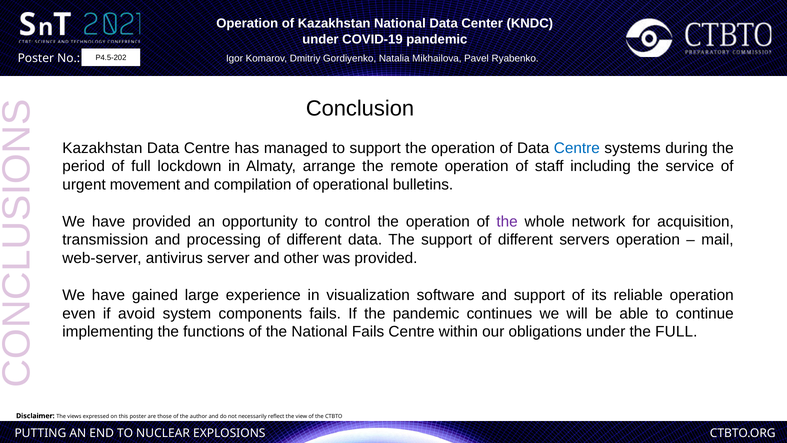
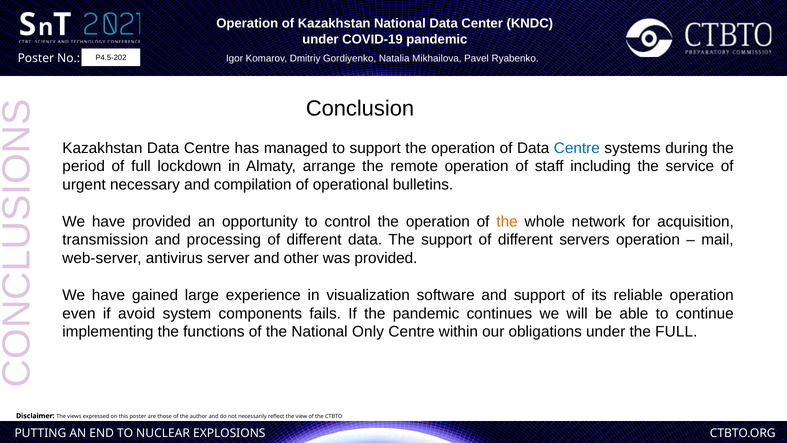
movement: movement -> necessary (145, 185)
the colour: purple -> orange (507, 221)
National Fails: Fails -> Only (368, 332)
